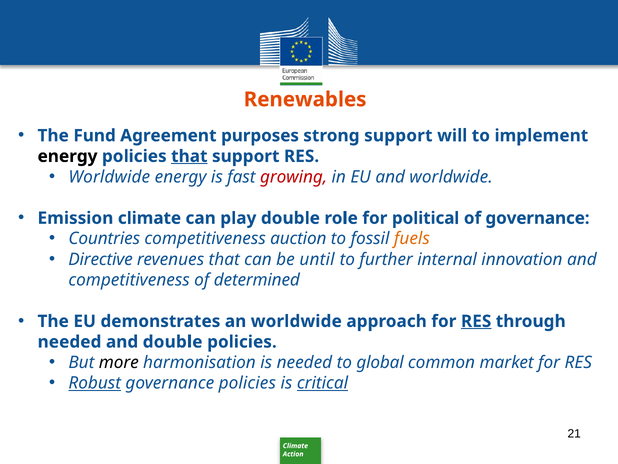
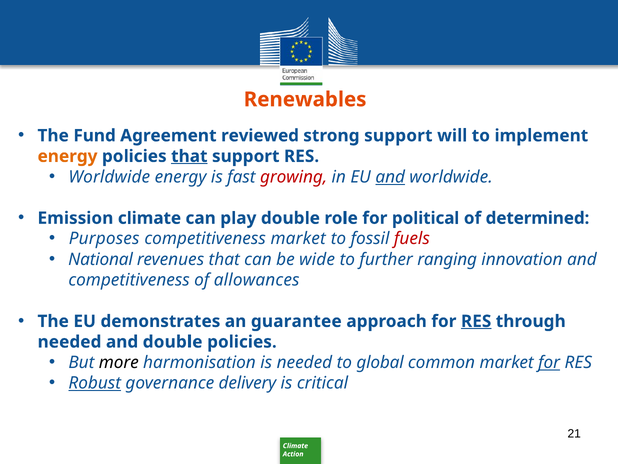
purposes: purposes -> reviewed (260, 135)
energy colour: black -> orange (67, 156)
and underline: none -> present (390, 177)
of governance: governance -> determined (537, 218)
Countries: Countries -> Purposes (104, 239)
competitiveness auction: auction -> market (298, 239)
fuels colour: orange -> red (412, 239)
Directive: Directive -> National (101, 259)
until: until -> wide (317, 259)
internal: internal -> ranging (447, 259)
determined: determined -> allowances (257, 280)
an worldwide: worldwide -> guarantee (296, 321)
for underline: none -> present (549, 362)
governance policies: policies -> delivery (247, 383)
critical underline: present -> none (323, 383)
